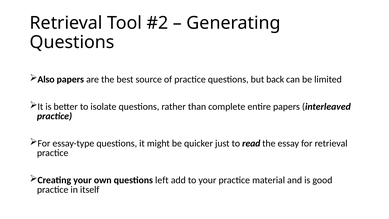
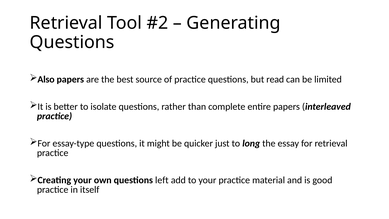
back: back -> read (275, 79)
read: read -> long (251, 143)
